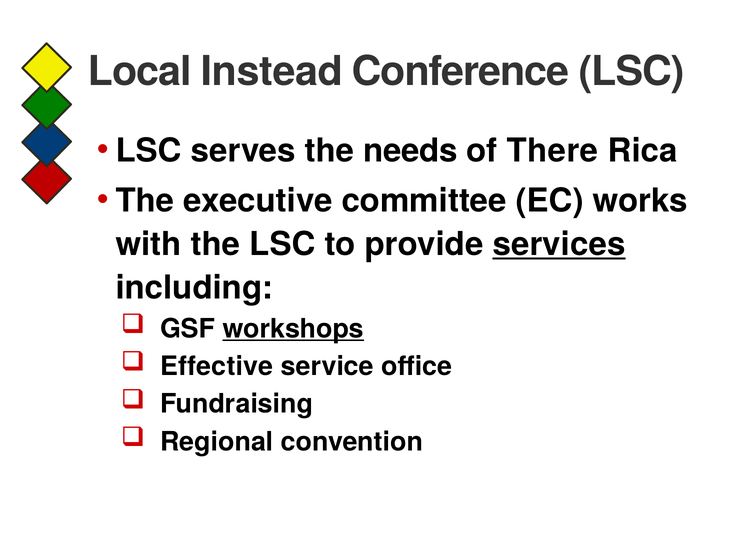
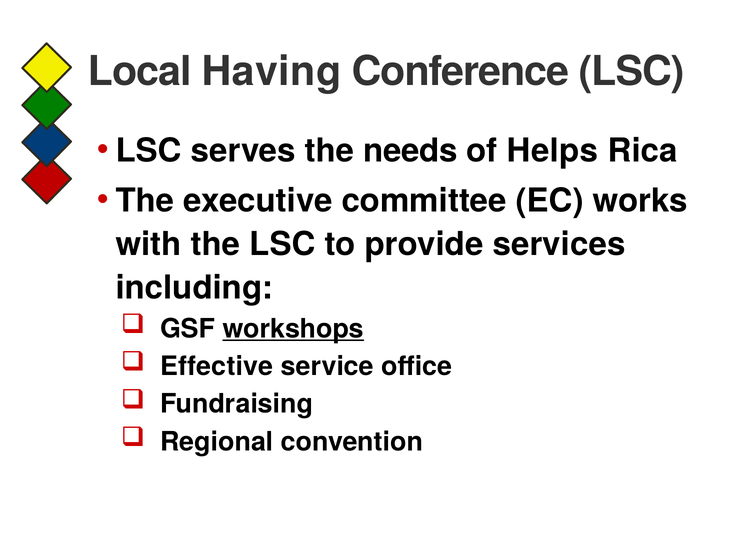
Instead: Instead -> Having (271, 72)
There: There -> Helps (552, 151)
services underline: present -> none (559, 245)
